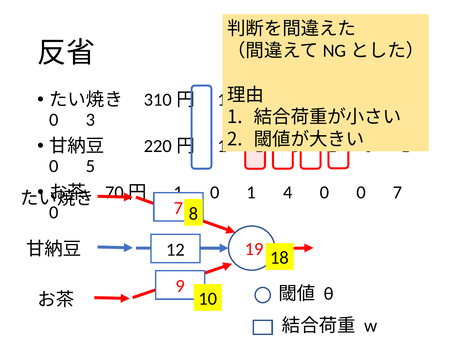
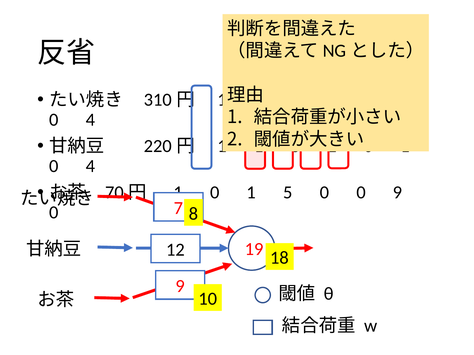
3: 3 -> 4 (90, 120)
5: 5 -> 4 (90, 166)
4: 4 -> 5 (288, 193)
0 7: 7 -> 9 (398, 193)
